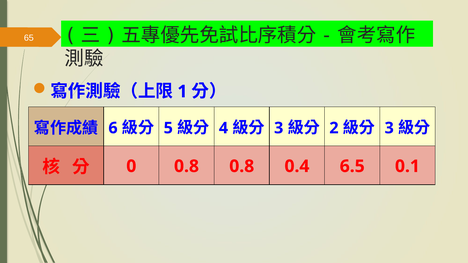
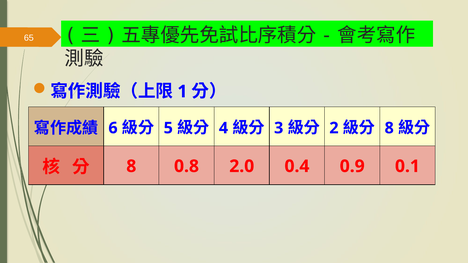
3: 3 -> 8 (389, 128)
0: 0 -> 8 (131, 166)
0.8 0.8: 0.8 -> 2.0 (242, 166)
6.5: 6.5 -> 0.9 (352, 166)
